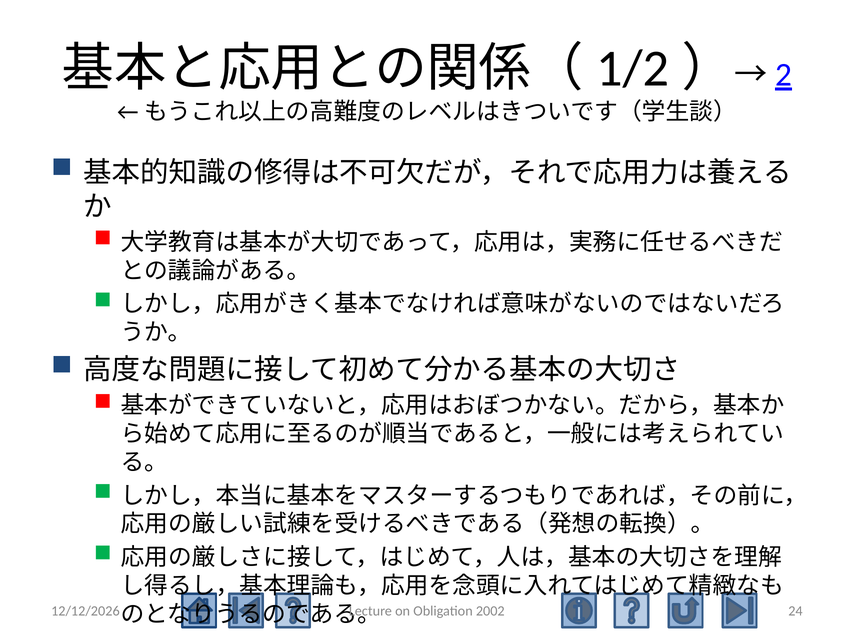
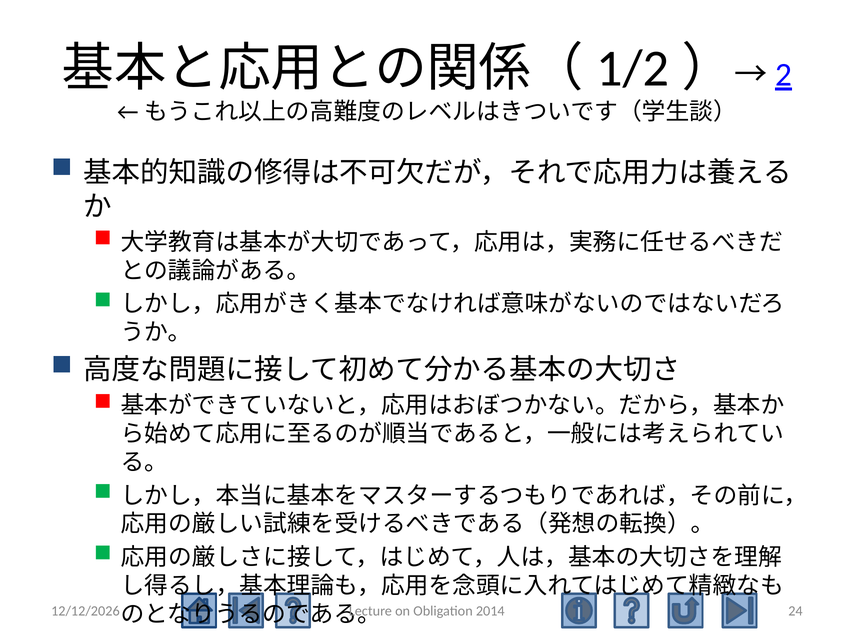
2002: 2002 -> 2014 (490, 612)
